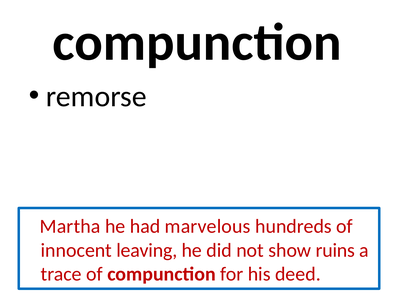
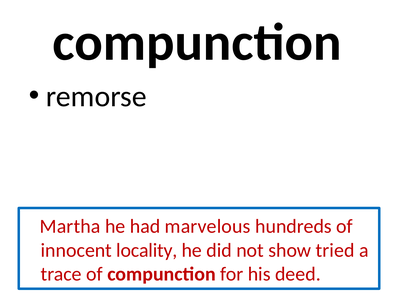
leaving: leaving -> locality (147, 251)
ruins: ruins -> tried (335, 251)
